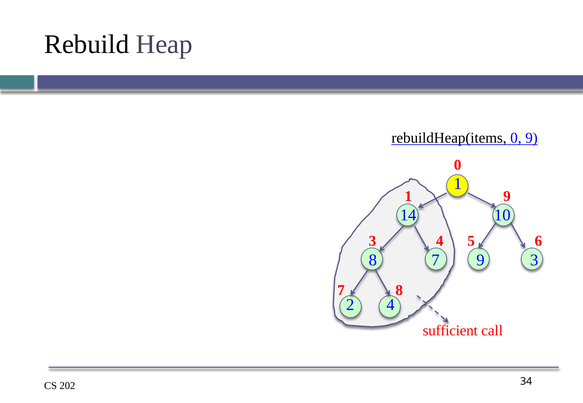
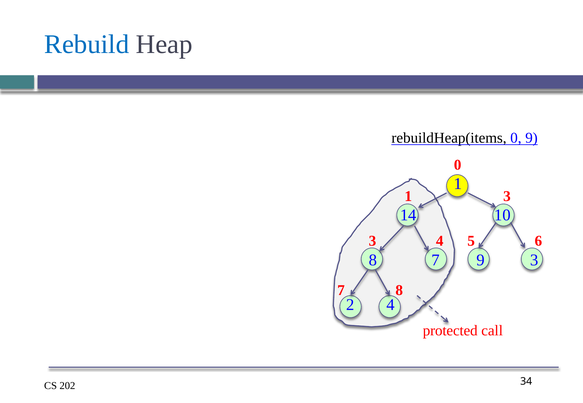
Rebuild colour: black -> blue (87, 44)
1 9: 9 -> 3 (507, 197)
sufficient: sufficient -> protected (450, 331)
